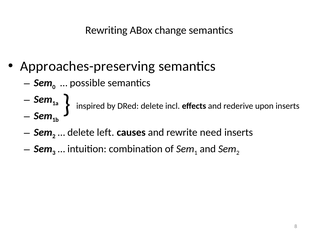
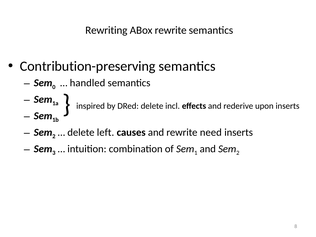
ABox change: change -> rewrite (171, 30)
Approaches-preserving: Approaches-preserving -> Contribution-preserving (88, 66)
possible: possible -> handled (88, 83)
